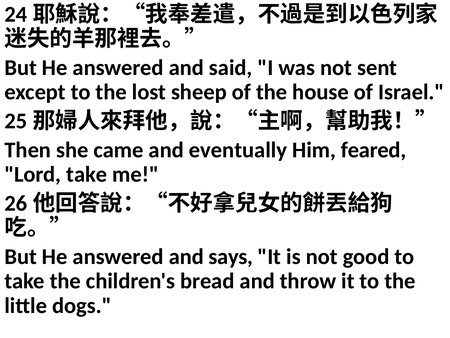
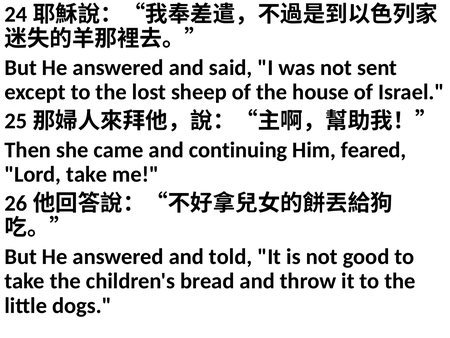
eventually: eventually -> continuing (238, 150)
says: says -> told (231, 256)
